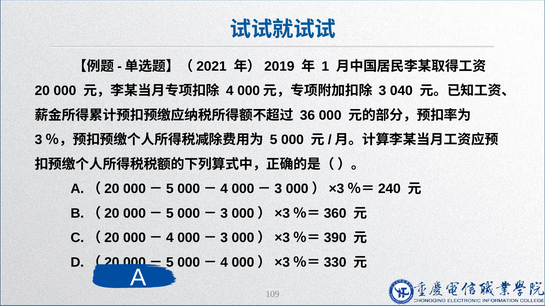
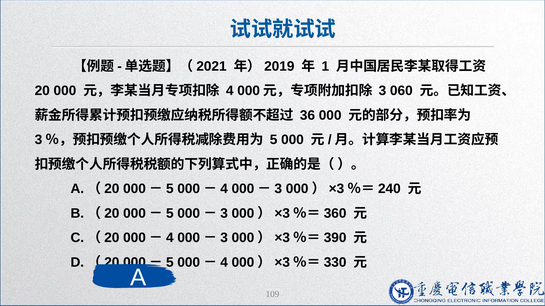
040: 040 -> 060 (401, 91)
